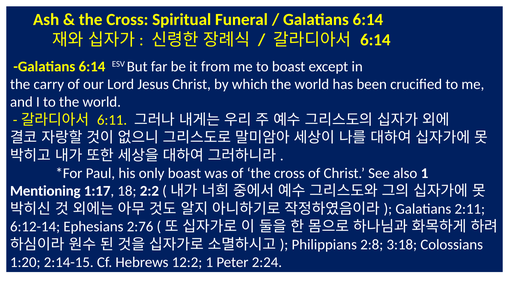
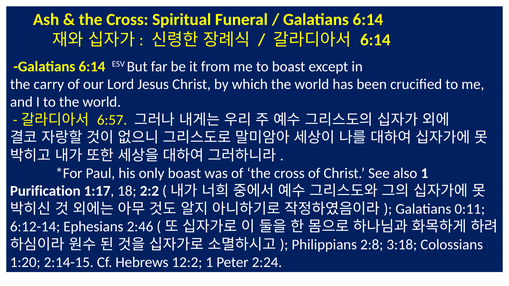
6:11: 6:11 -> 6:57 (112, 120)
Mentioning: Mentioning -> Purification (45, 191)
2:11: 2:11 -> 0:11 (470, 209)
2:76: 2:76 -> 2:46 (140, 227)
